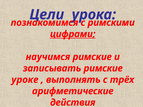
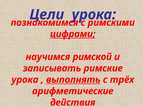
научимся римские: римские -> римской (92, 57)
уроке: уроке -> урока (25, 80)
выполнять underline: none -> present (73, 80)
